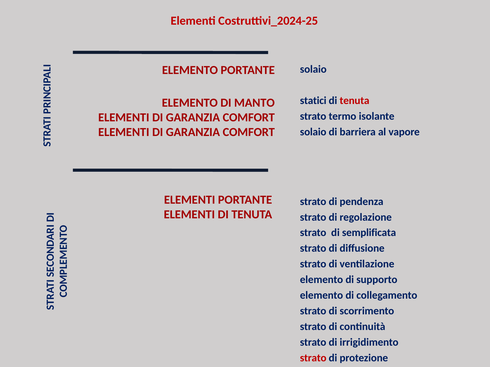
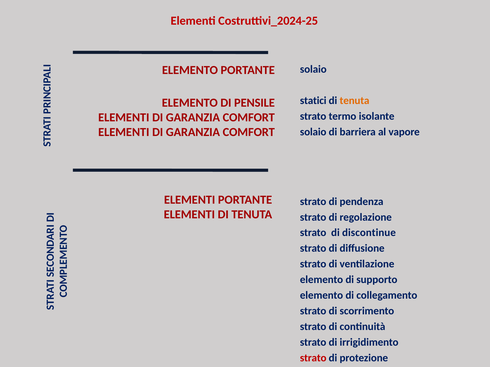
tenuta colour: red -> orange (355, 101)
MANTO: MANTO -> PENSILE (254, 103)
semplificata: semplificata -> discontinue (369, 233)
